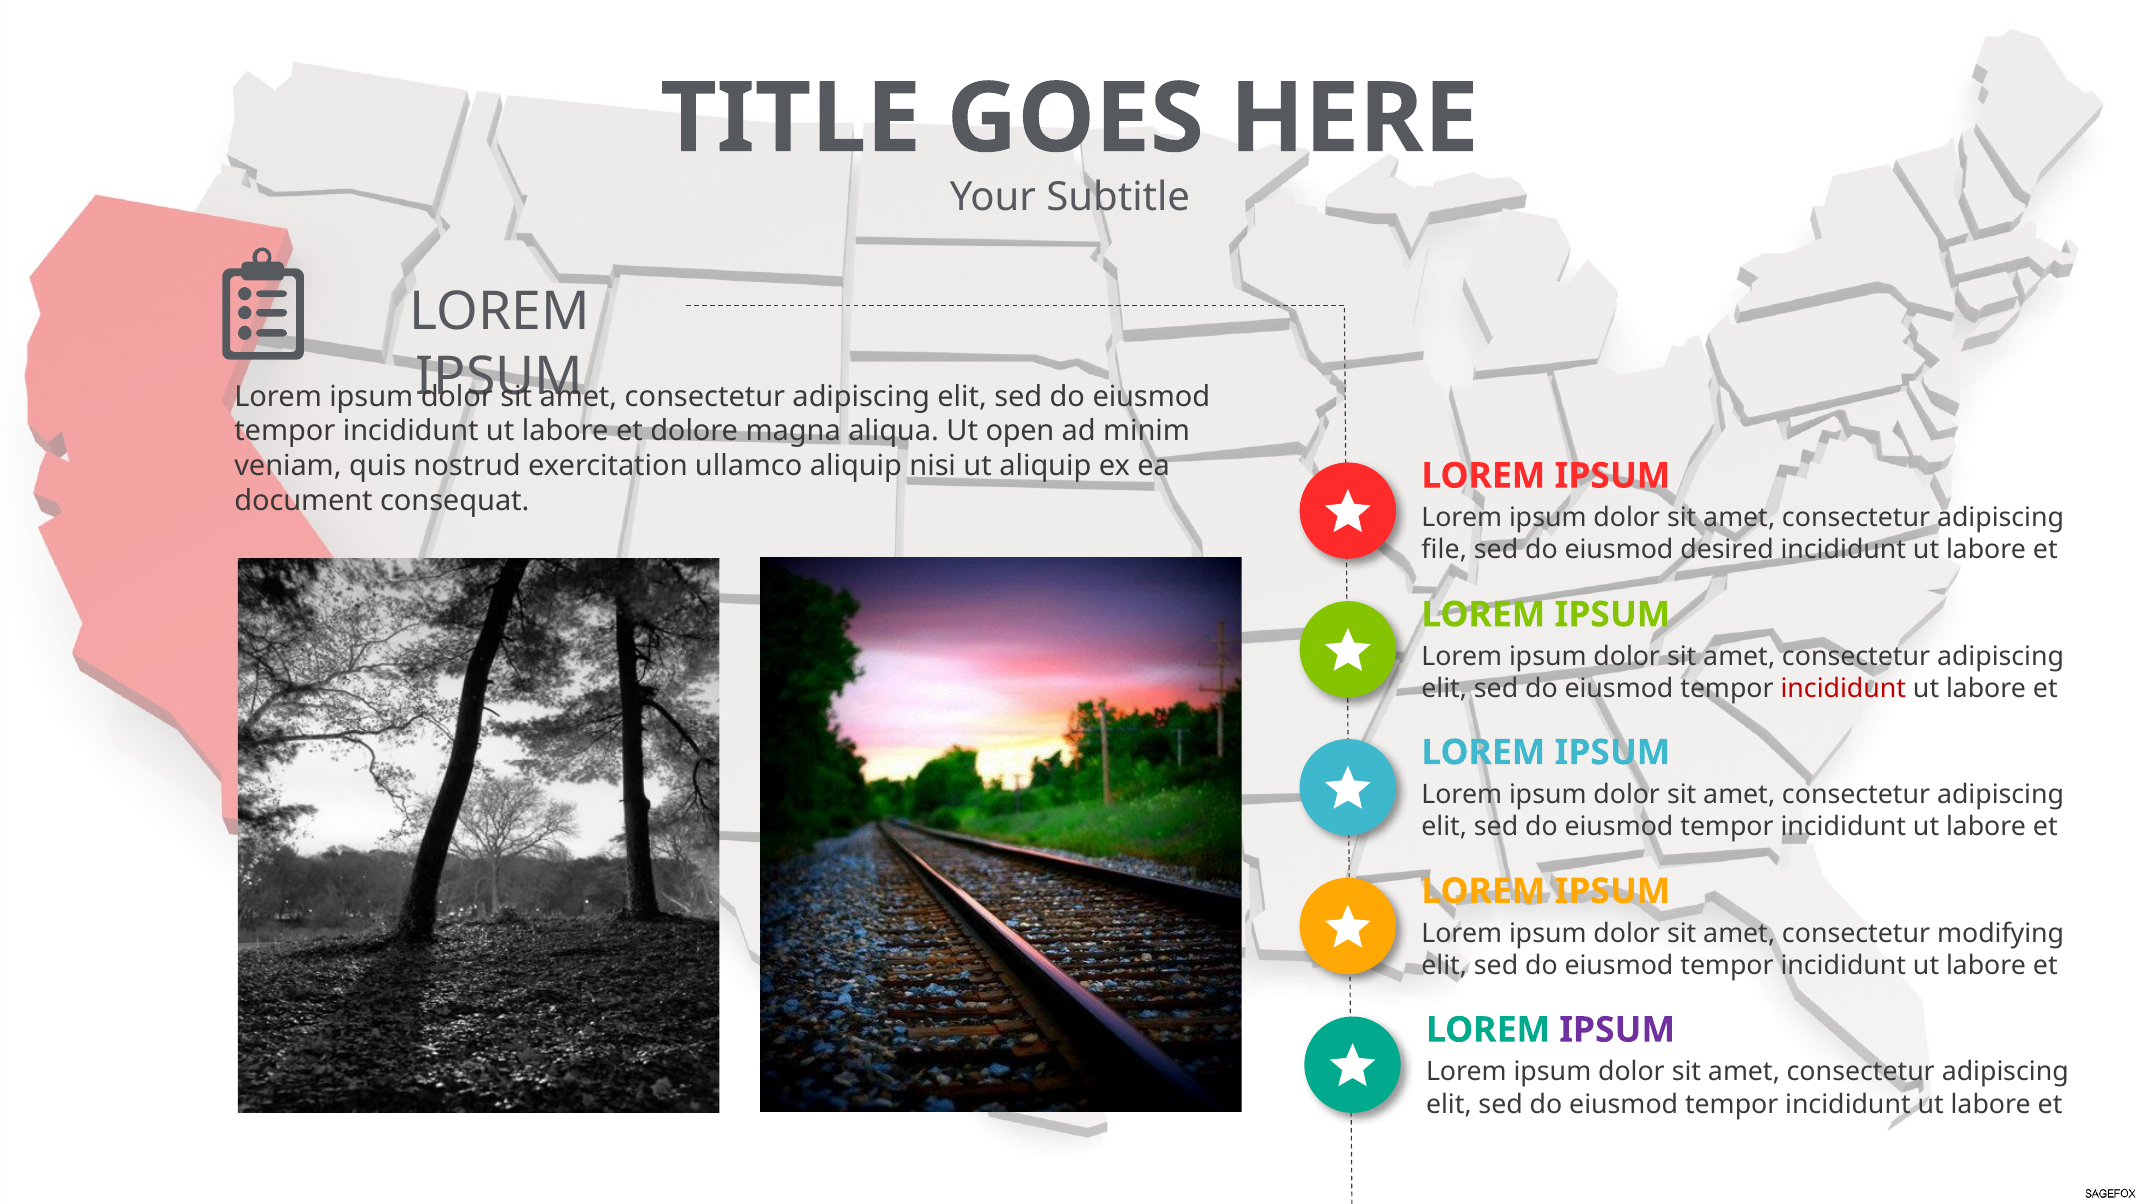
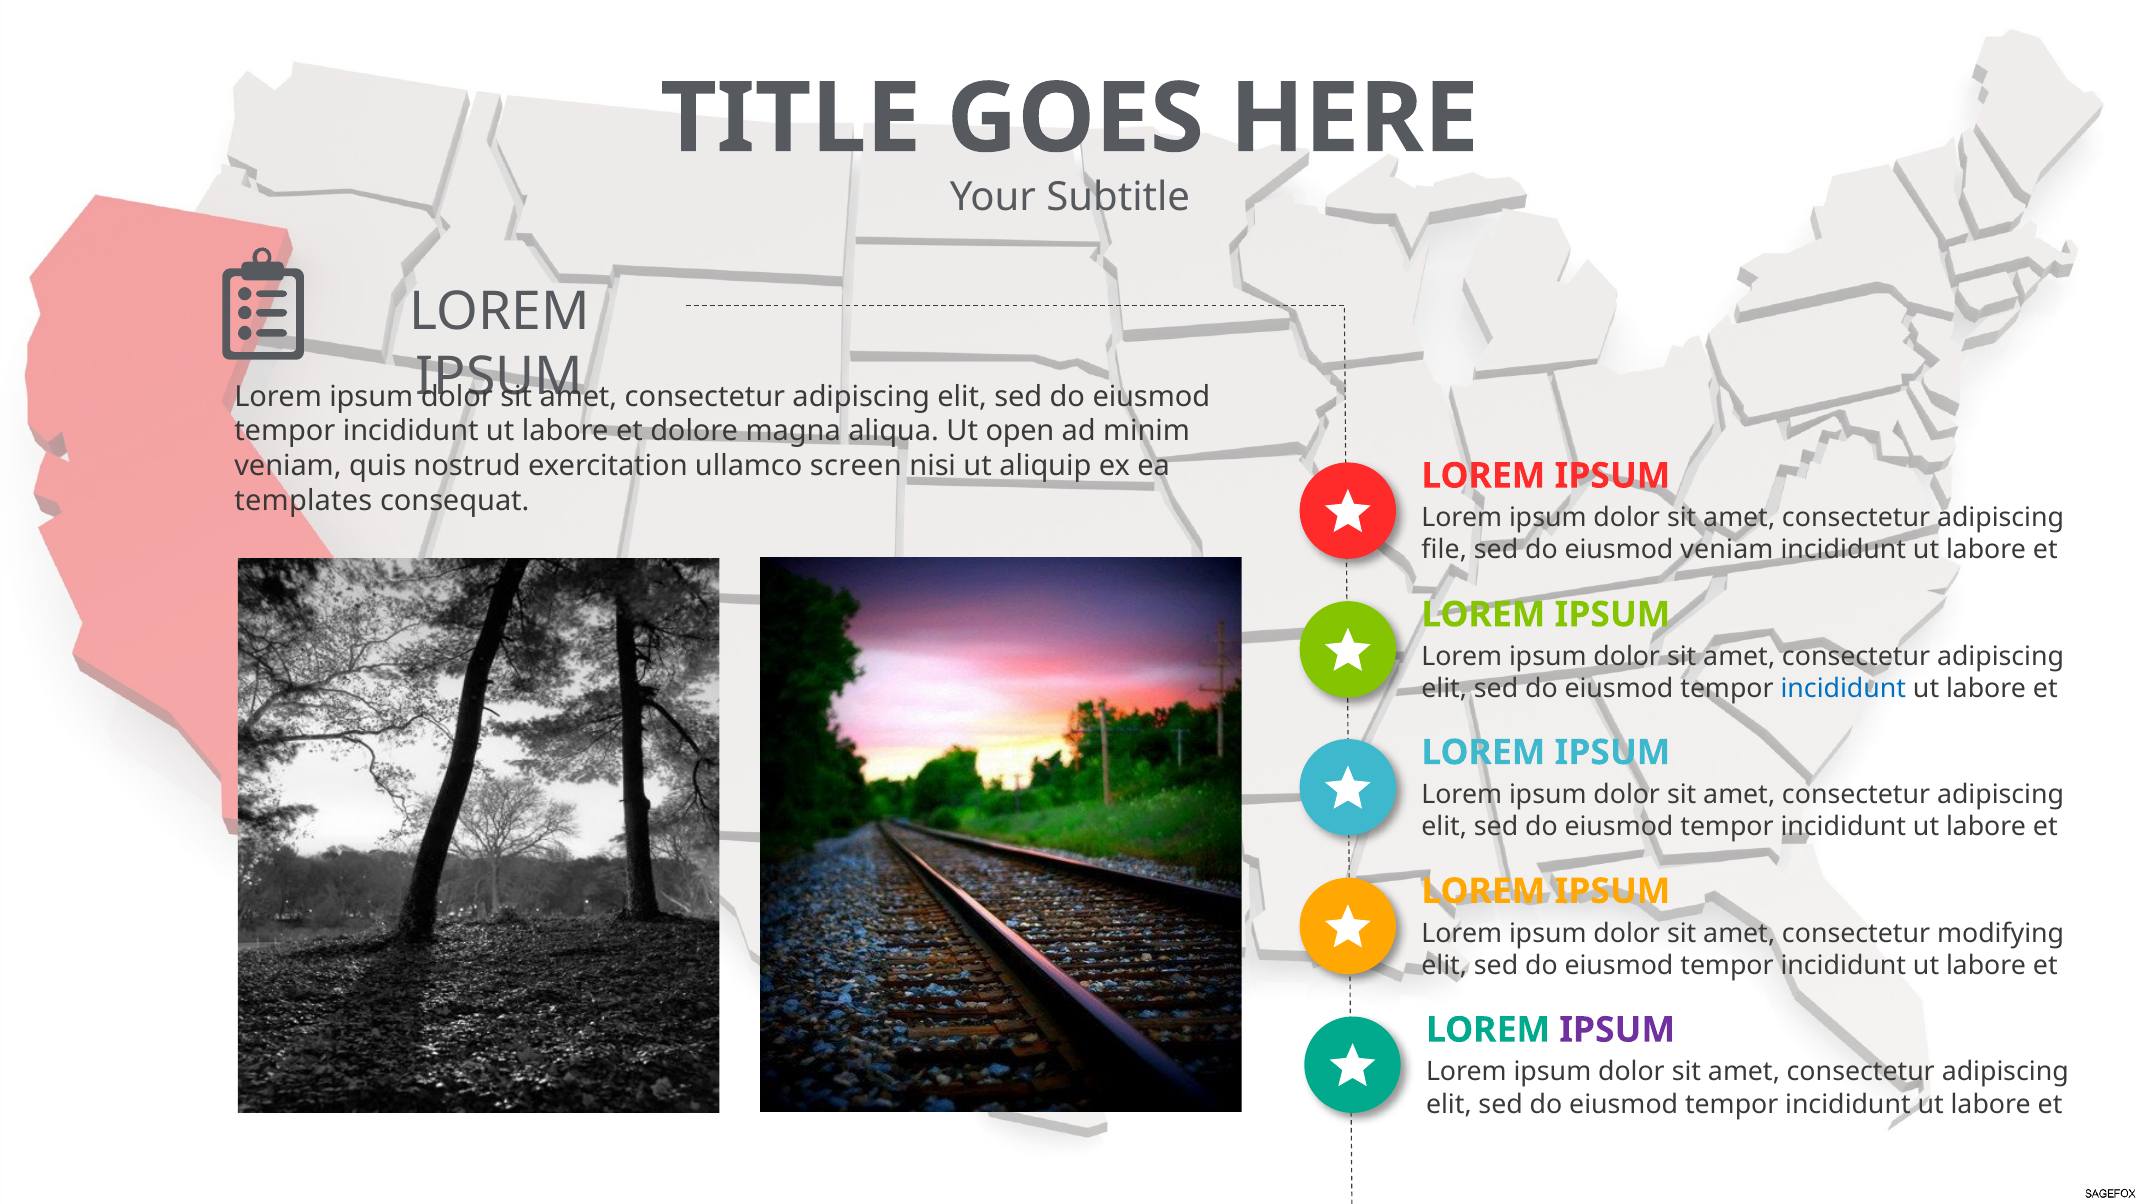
ullamco aliquip: aliquip -> screen (856, 466)
document: document -> templates (303, 501)
eiusmod desired: desired -> veniam (1727, 550)
incididunt colour: red -> blue (1843, 689)
